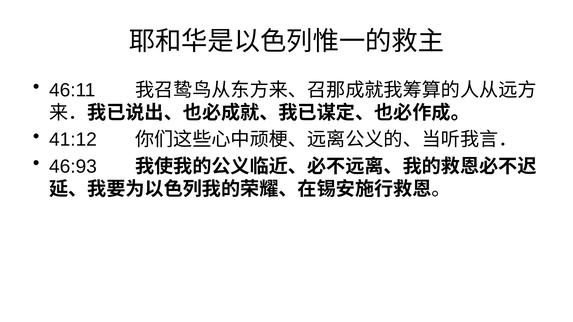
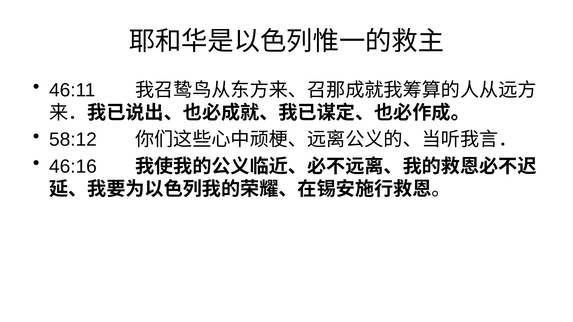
41:12: 41:12 -> 58:12 (73, 140)
46:93: 46:93 -> 46:16 (73, 167)
